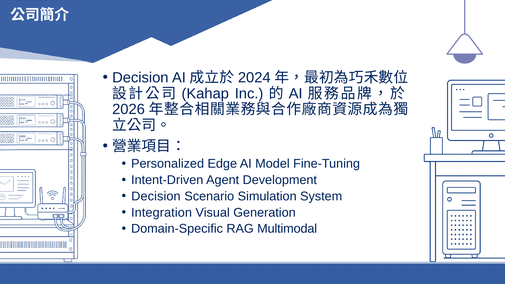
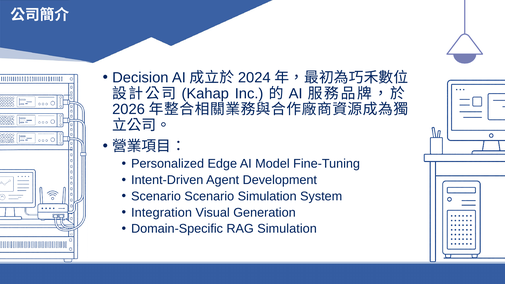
Decision: Decision -> Scenario (156, 196)
RAG Multimodal: Multimodal -> Simulation (287, 229)
